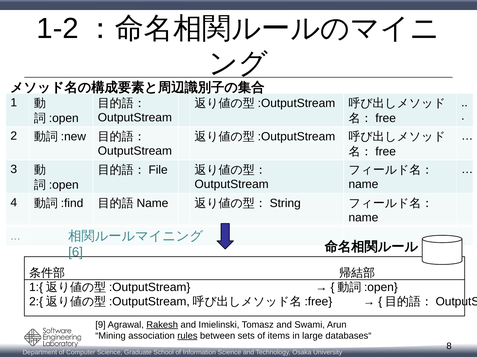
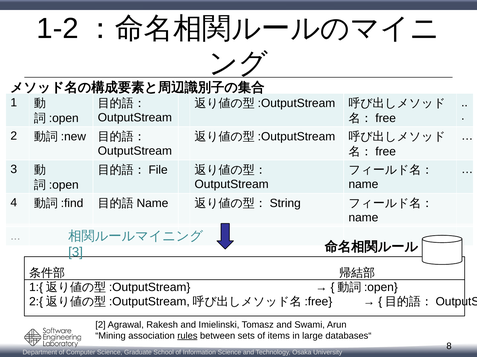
6: 6 -> 3 (76, 253)
9: 9 -> 2 (101, 325)
Rakesh underline: present -> none (162, 325)
